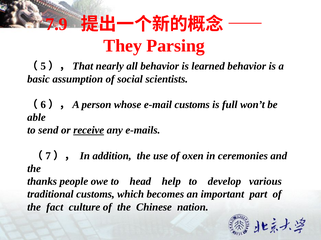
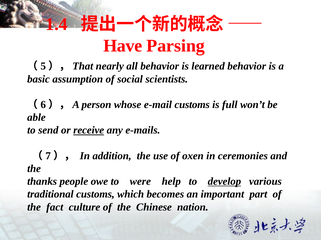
7.9: 7.9 -> 1.4 (57, 24)
They: They -> Have (123, 46)
head: head -> were (140, 182)
develop underline: none -> present (224, 182)
